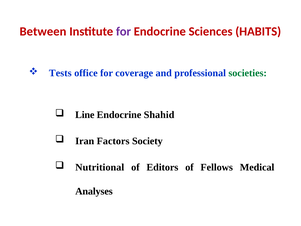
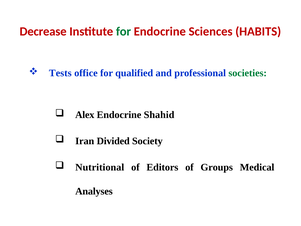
Between: Between -> Decrease (43, 31)
for colour: purple -> green (123, 31)
coverage: coverage -> qualified (134, 73)
Line: Line -> Alex (85, 115)
Factors: Factors -> Divided (113, 141)
Fellows: Fellows -> Groups (217, 167)
